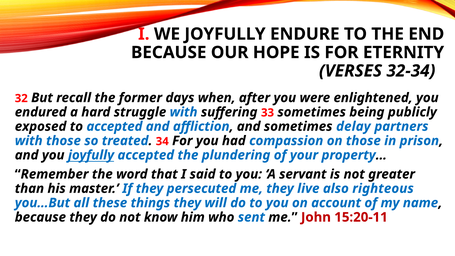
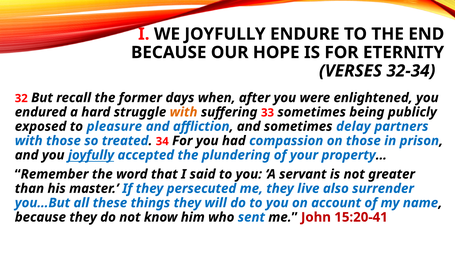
with colour: blue -> orange (184, 112)
to accepted: accepted -> pleasure (114, 126)
righteous: righteous -> surrender (383, 188)
15:20-11: 15:20-11 -> 15:20-41 (361, 217)
